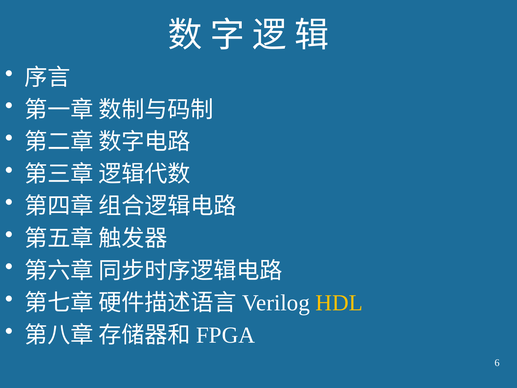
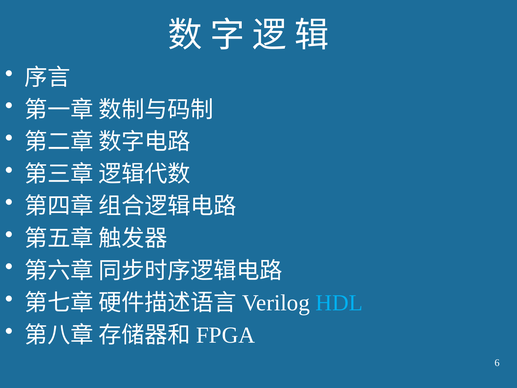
HDL colour: yellow -> light blue (339, 303)
